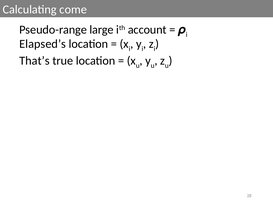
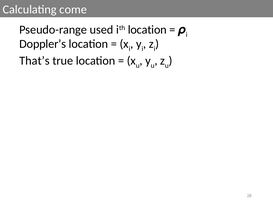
large: large -> used (101, 30)
ith account: account -> location (147, 30)
Elapsed’s: Elapsed’s -> Doppler’s (43, 44)
